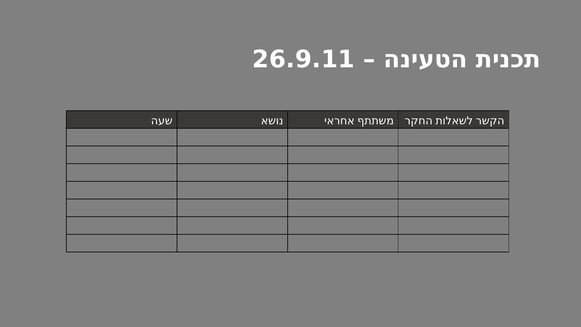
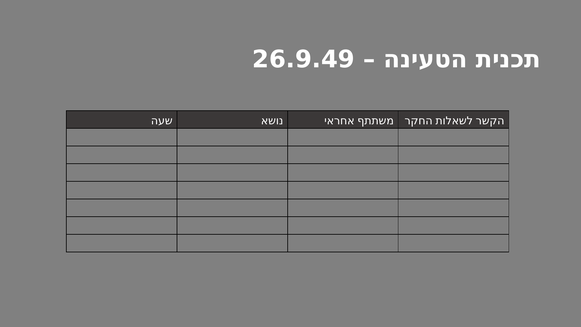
26.9.11: 26.9.11 -> 26.9.49 (303, 59)
